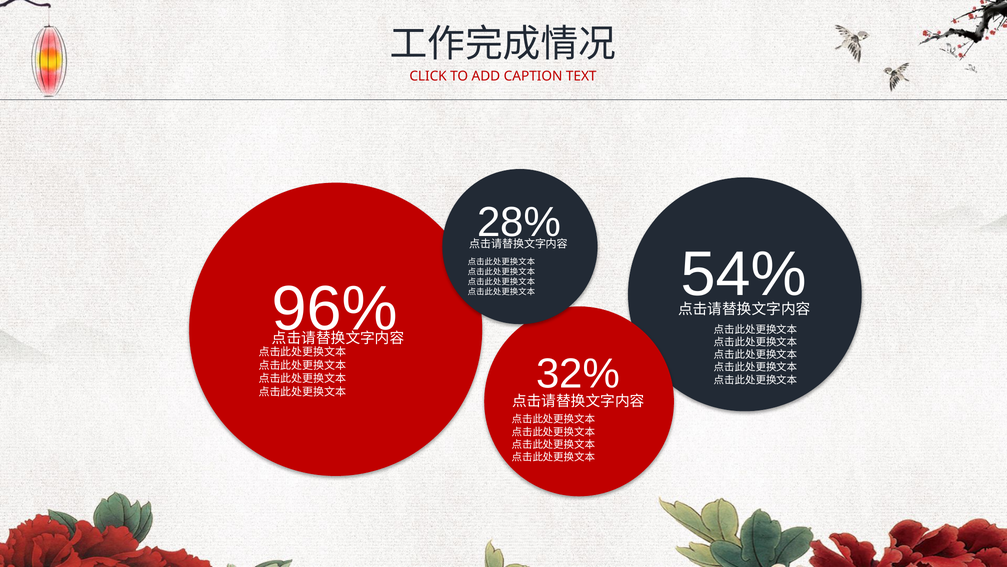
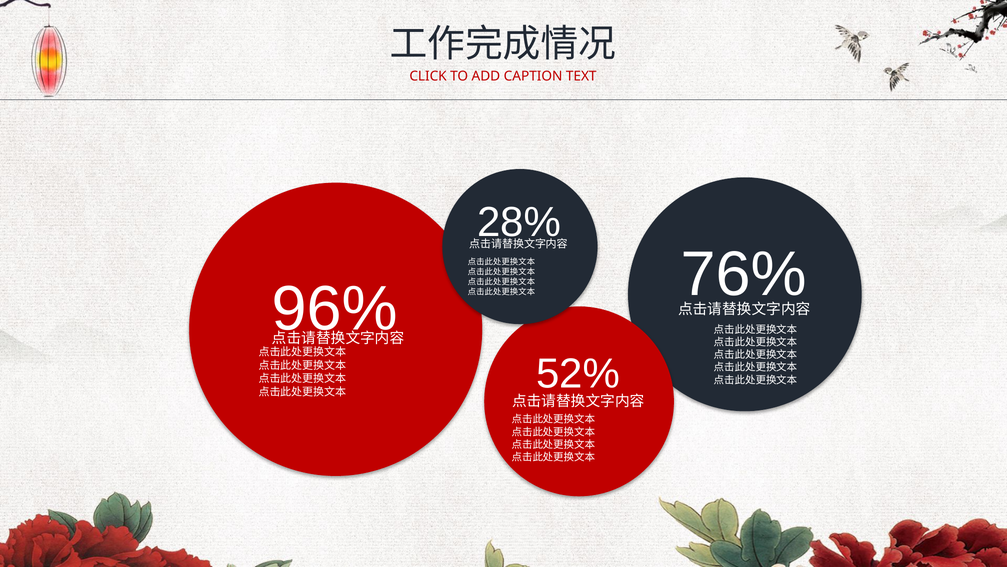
54%: 54% -> 76% (744, 275)
32%: 32% -> 52% (578, 374)
